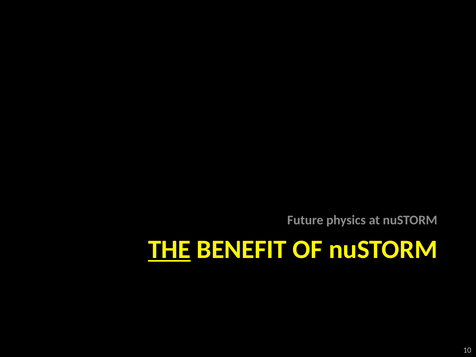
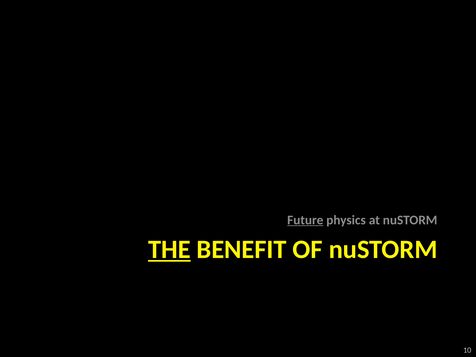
Future underline: none -> present (305, 220)
